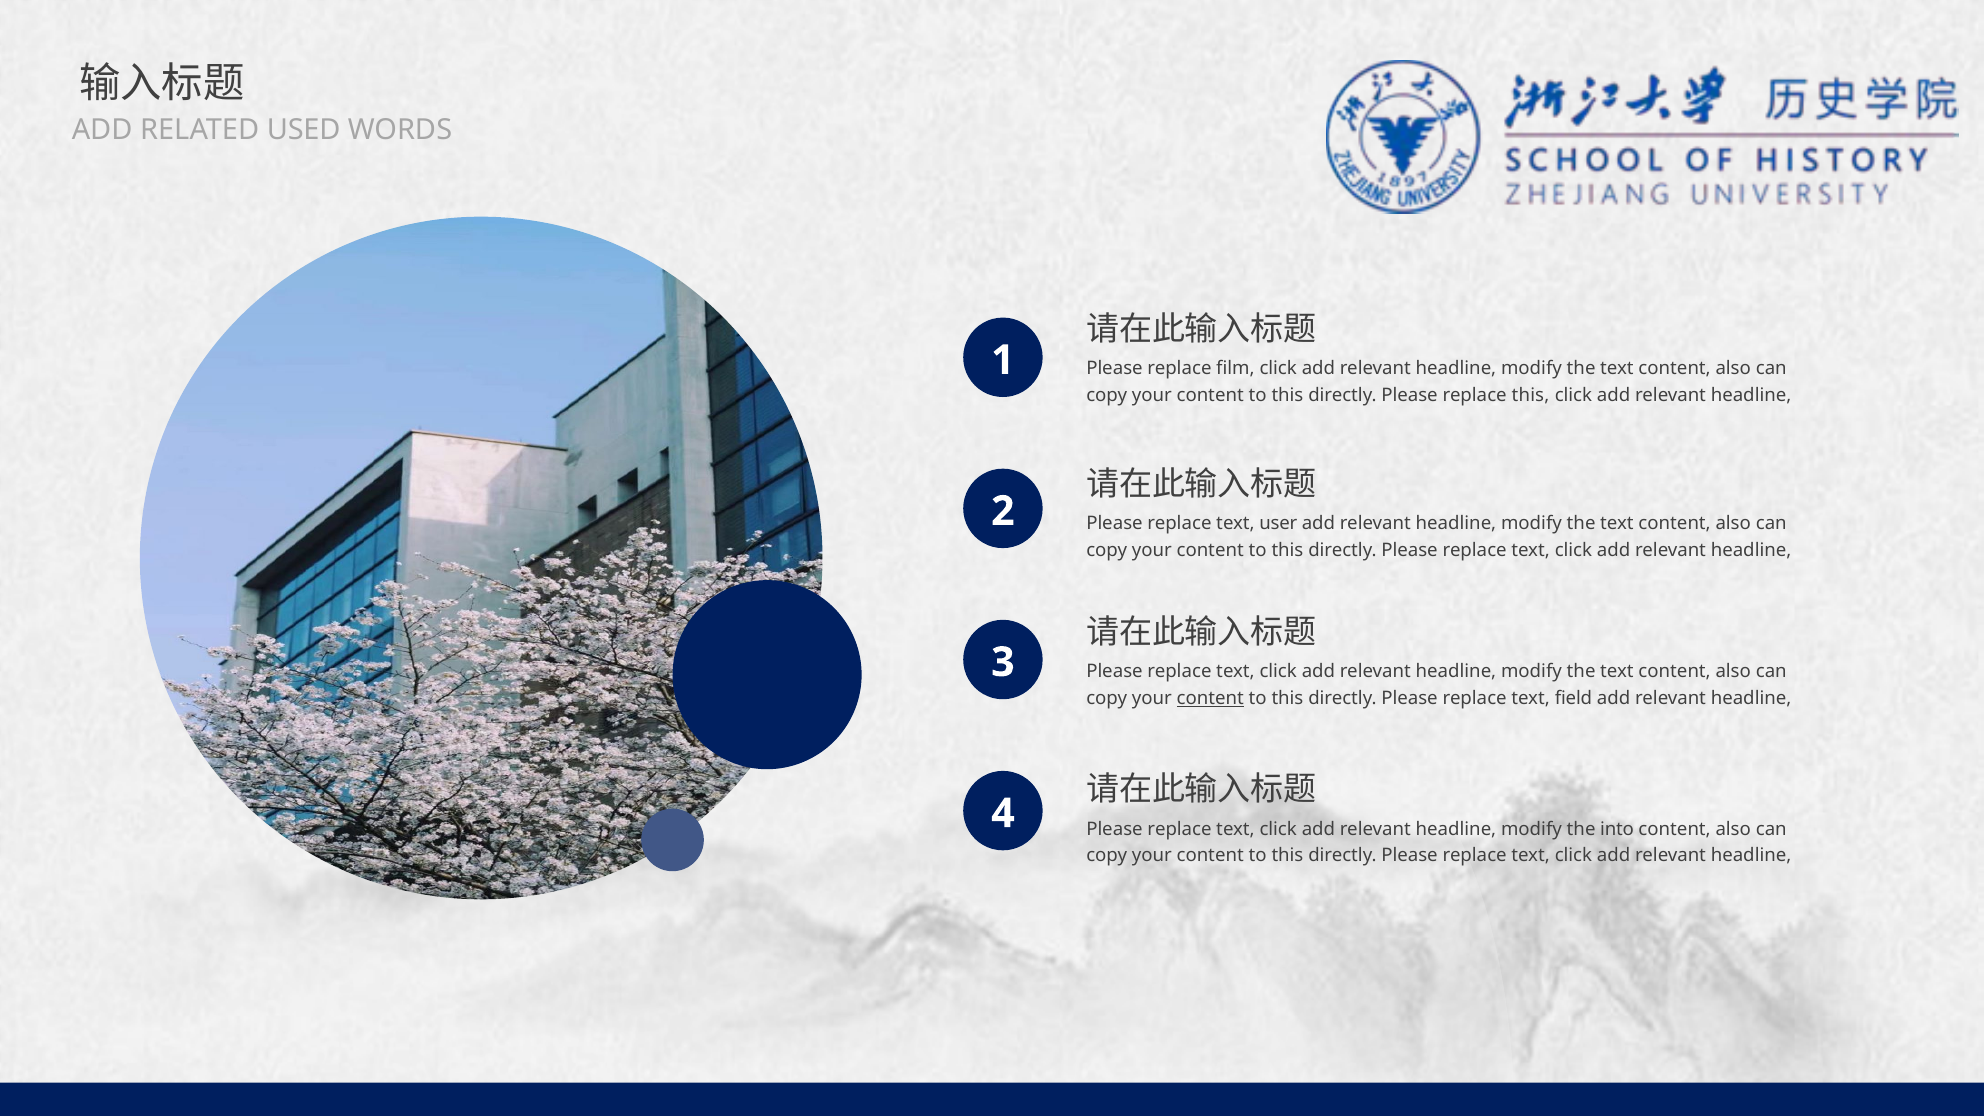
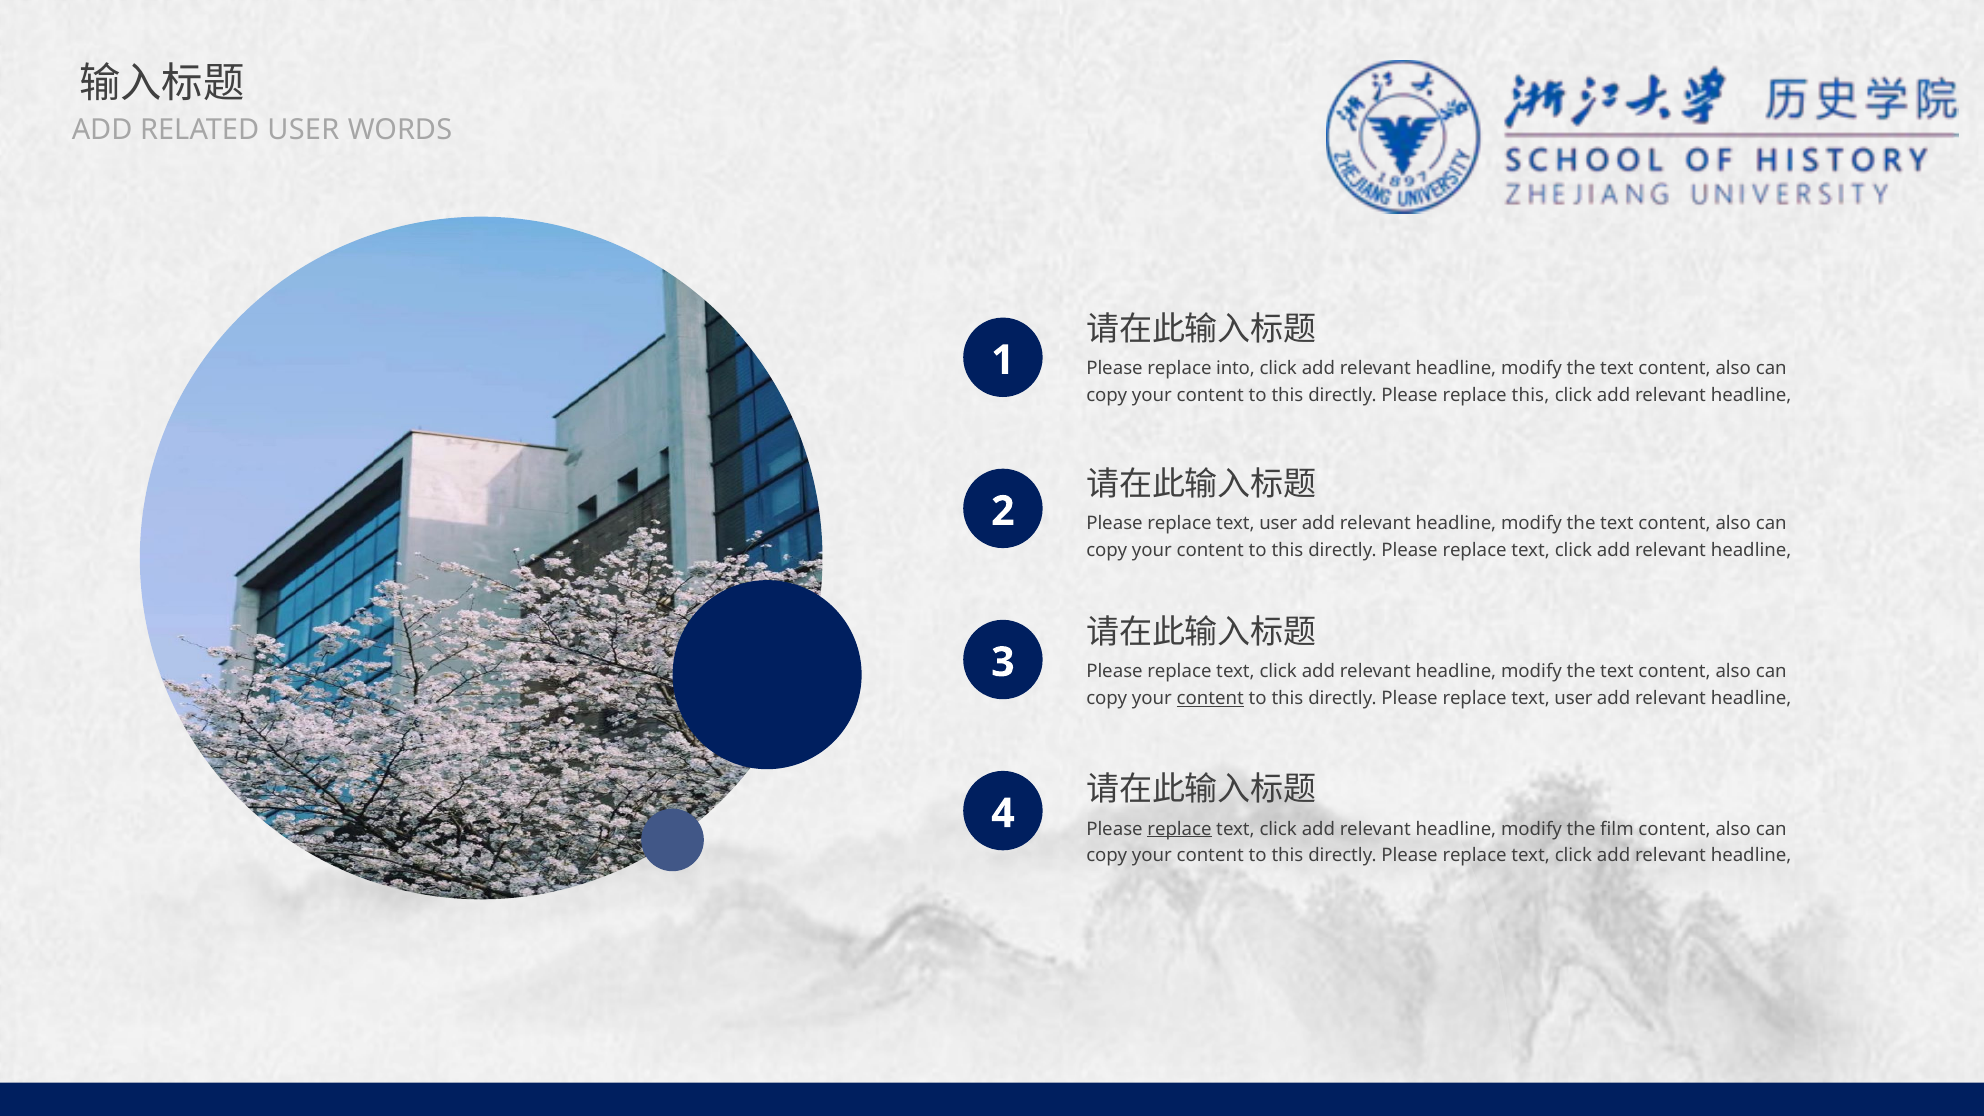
RELATED USED: USED -> USER (303, 130)
film: film -> into (1235, 368)
field: field -> user (1573, 698)
replace underline: none -> present (1179, 829)
into: into -> film (1617, 829)
